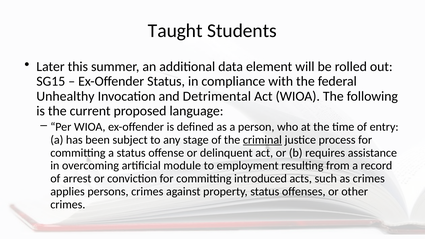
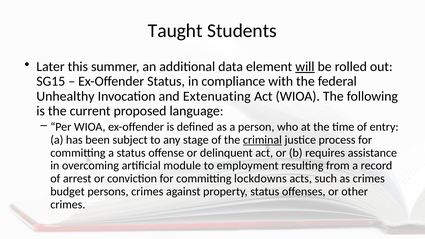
will underline: none -> present (305, 67)
Detrimental: Detrimental -> Extenuating (217, 96)
introduced: introduced -> lockdowns (260, 179)
applies: applies -> budget (68, 192)
